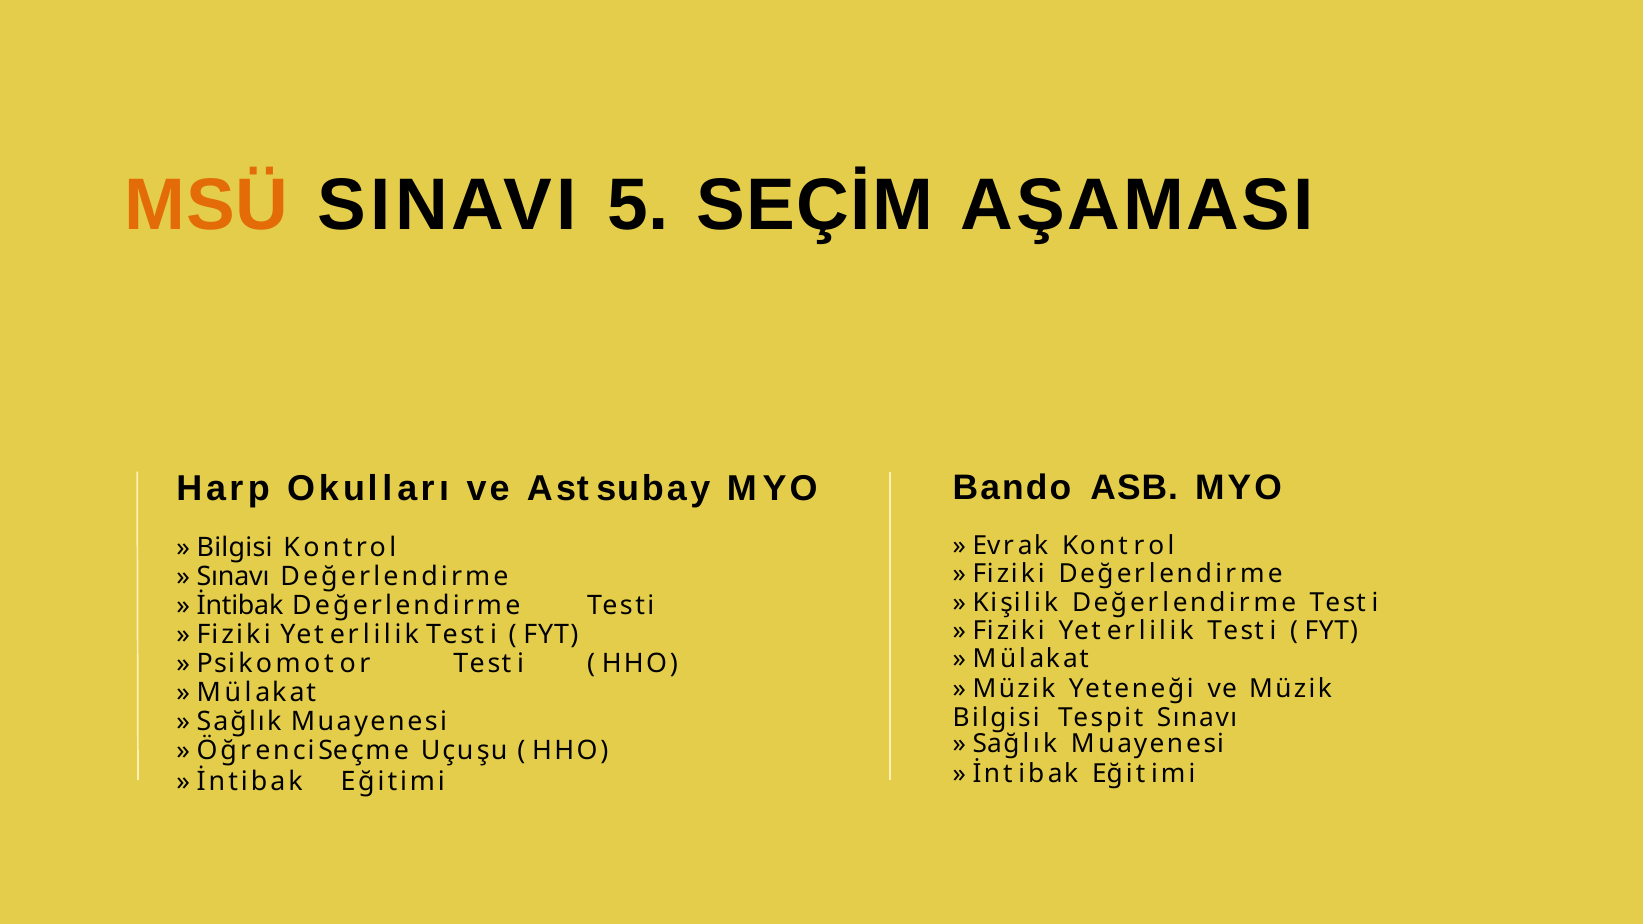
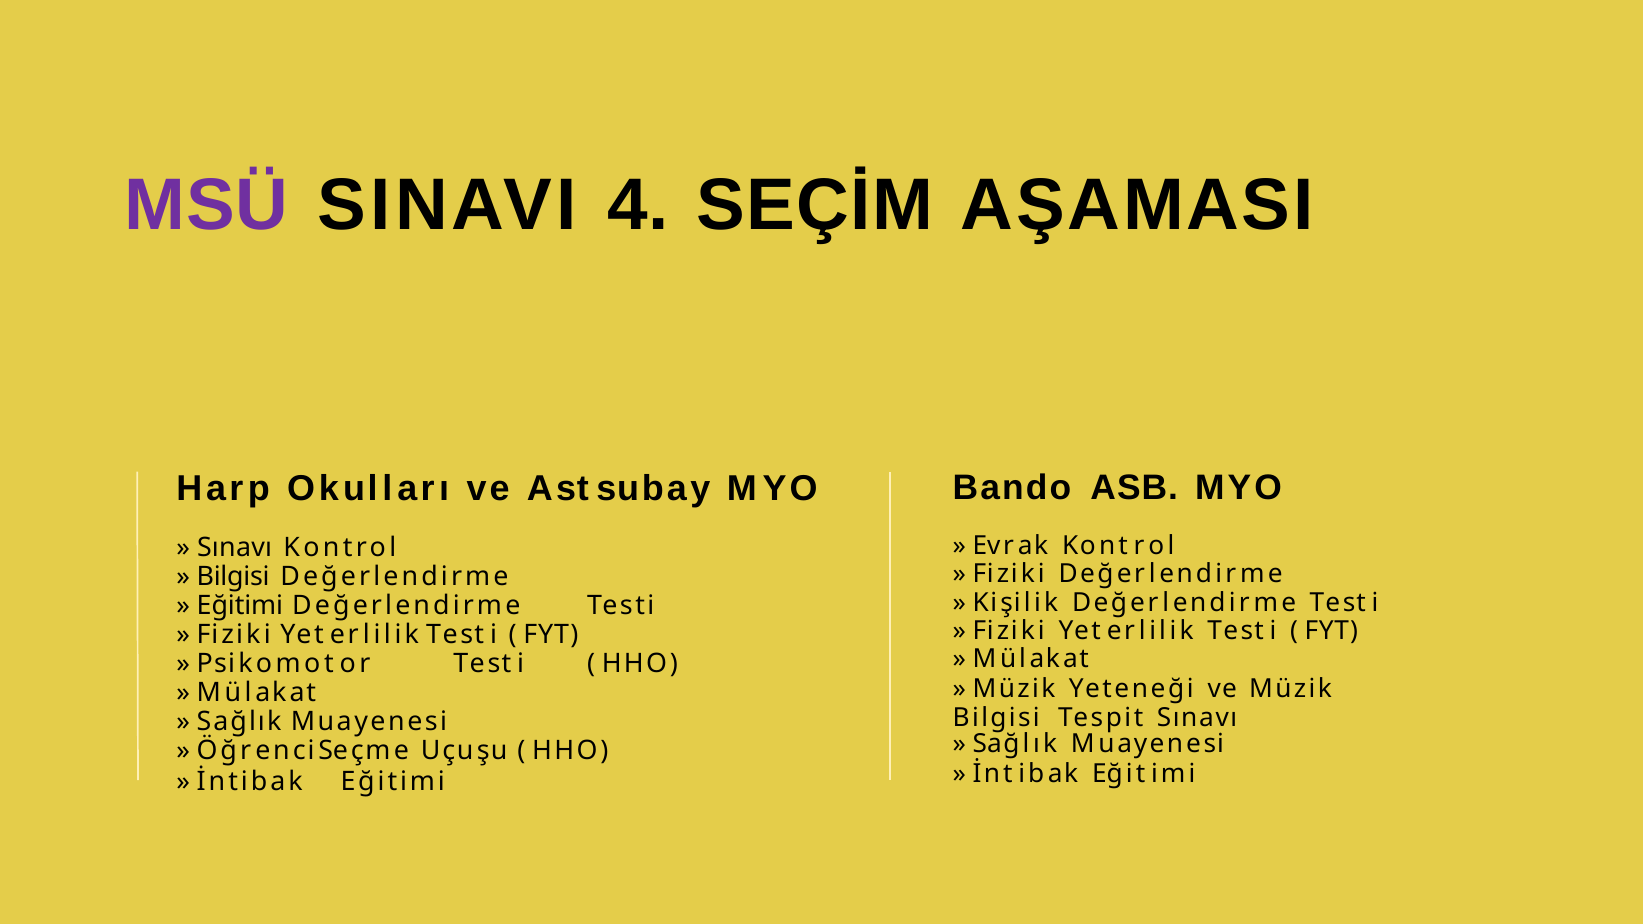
MSÜ colour: orange -> purple (207, 206)
5: 5 -> 4 (638, 206)
Bilgisi: Bilgisi -> Sınavı (235, 547)
Sınavı: Sınavı -> Bilgisi (233, 577)
İntibak: İntibak -> Eğitimi (240, 606)
